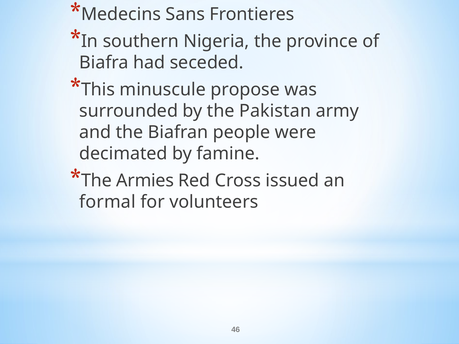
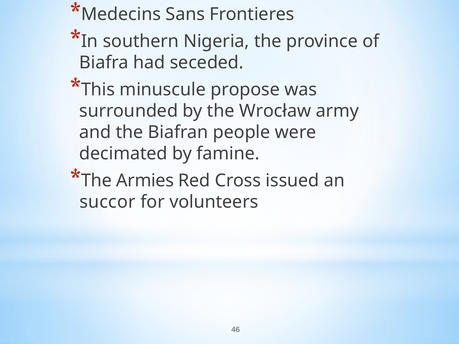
Pakistan: Pakistan -> Wrocław (275, 111)
formal: formal -> succor (107, 202)
